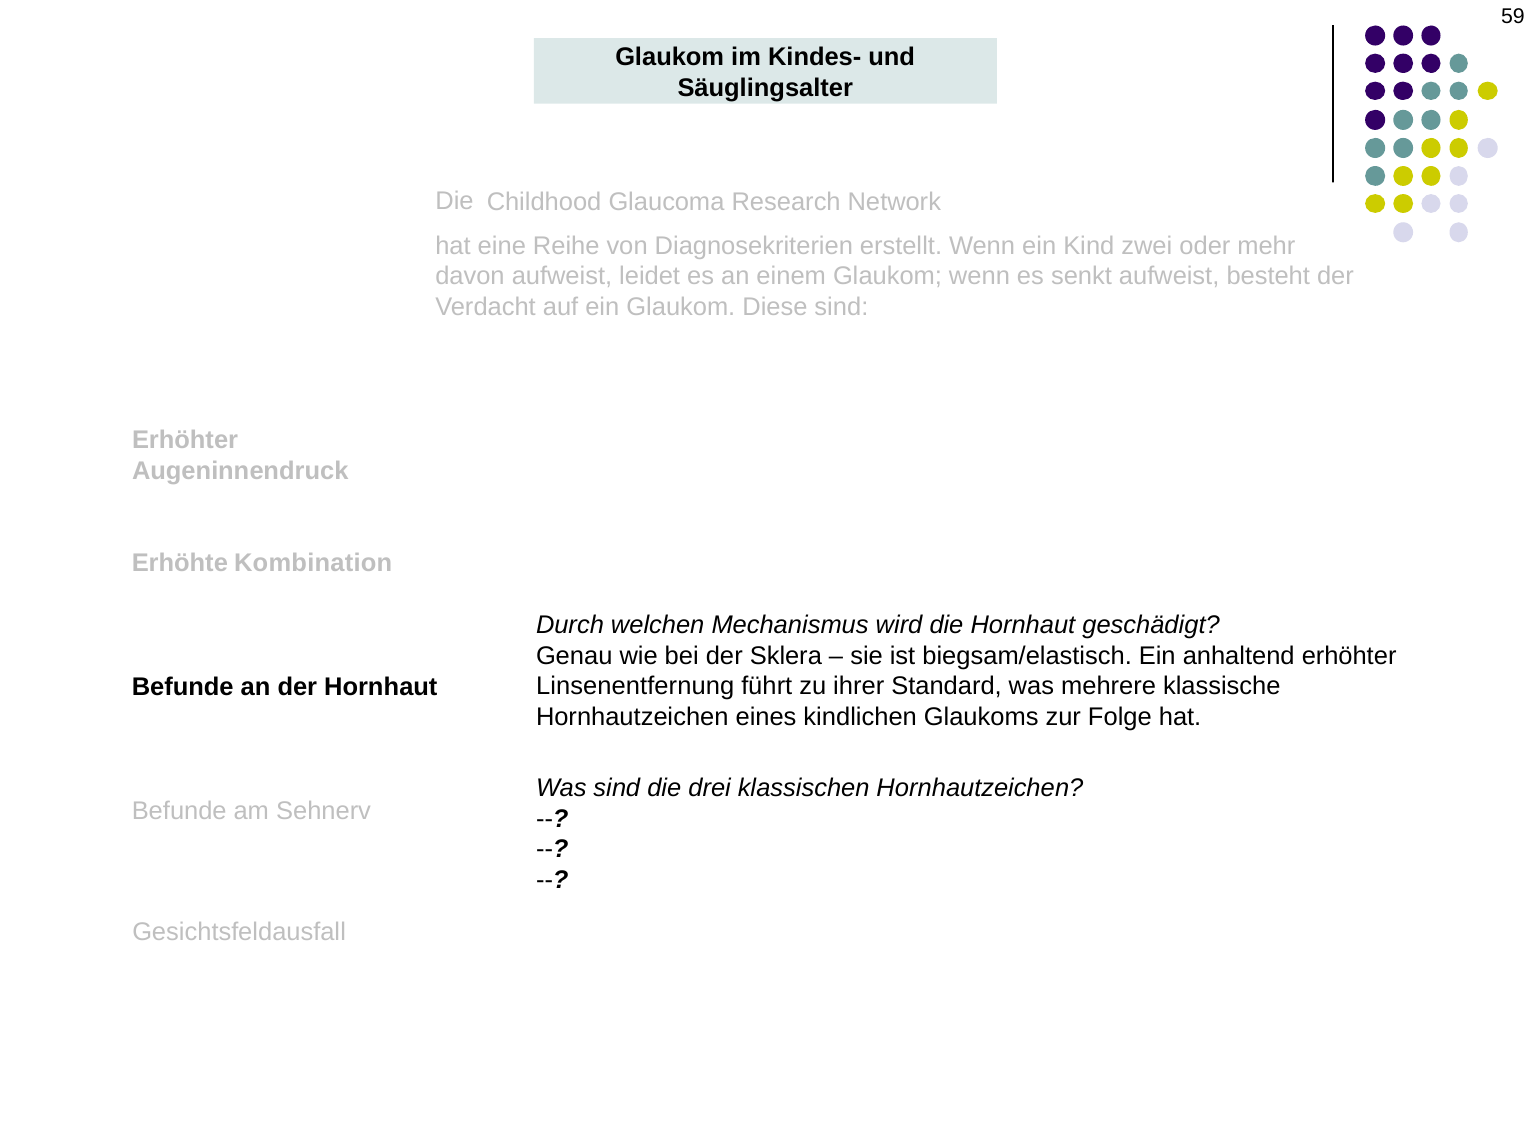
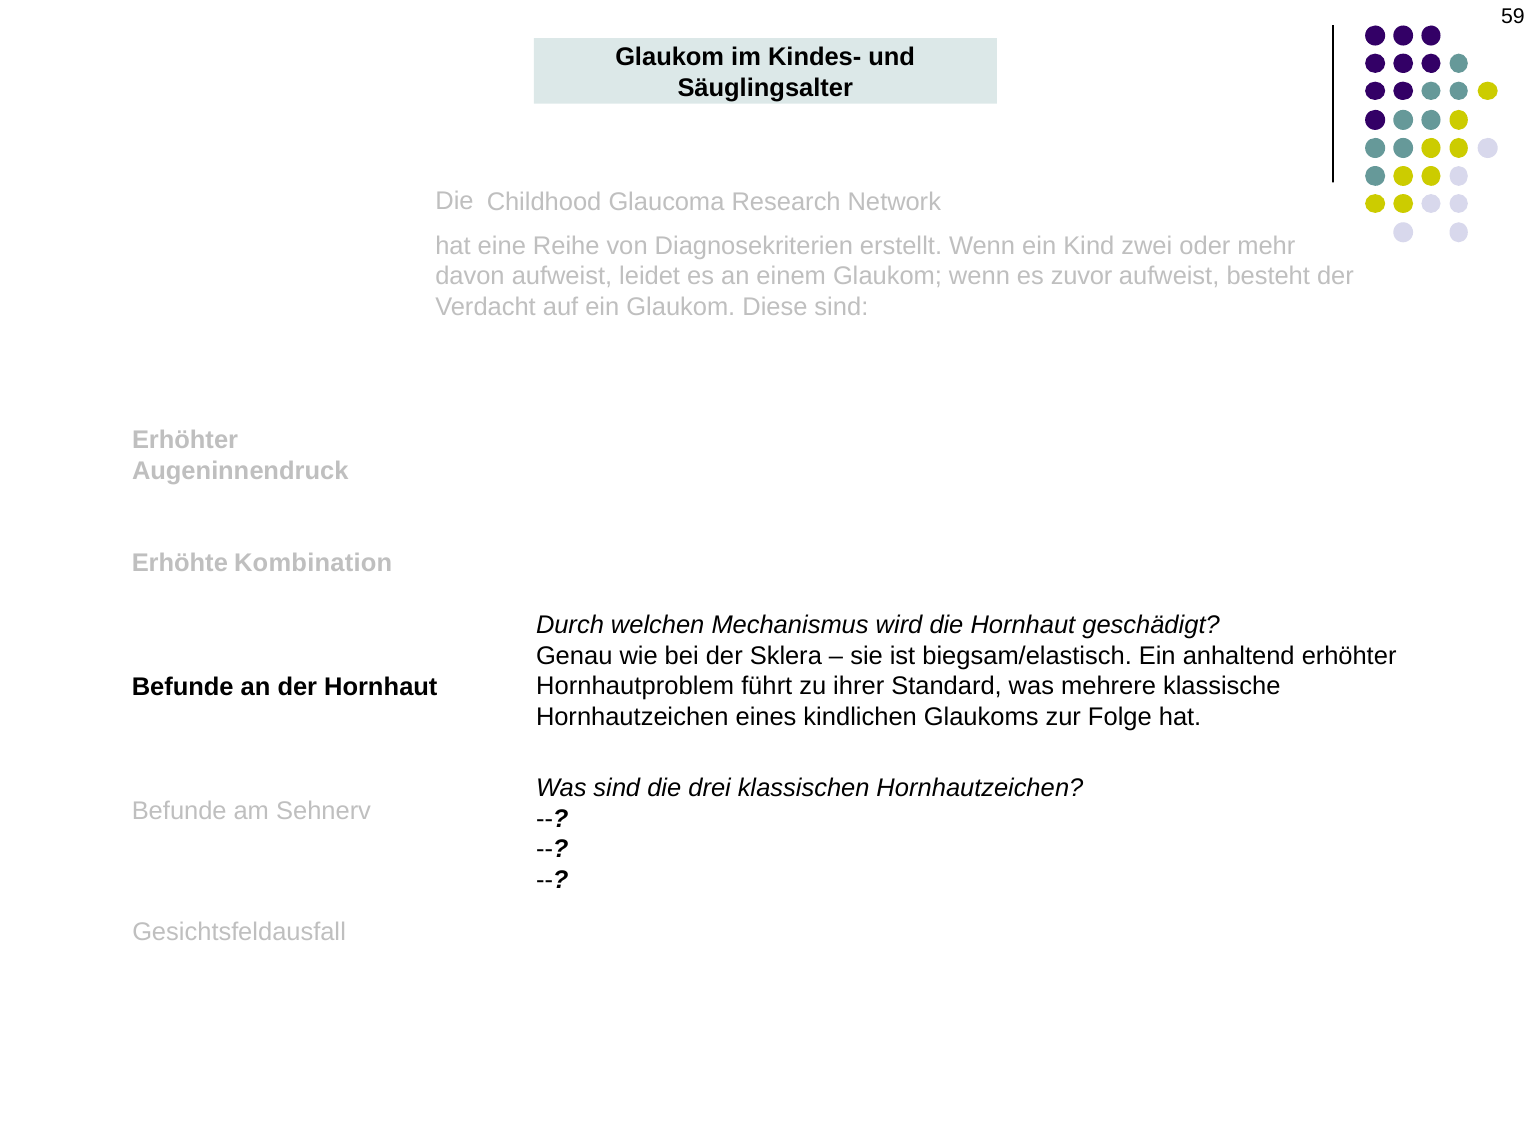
senkt: senkt -> zuvor (1082, 276)
Linsenentfernung: Linsenentfernung -> Hornhautproblem (635, 686)
